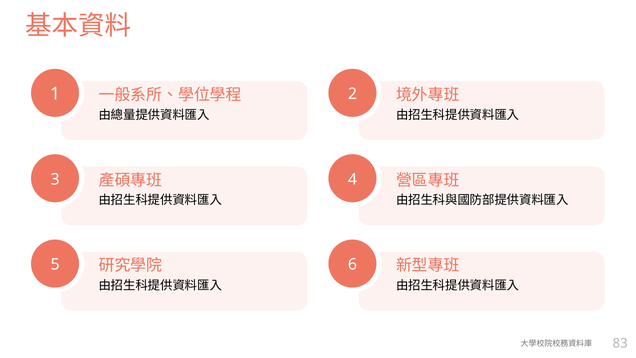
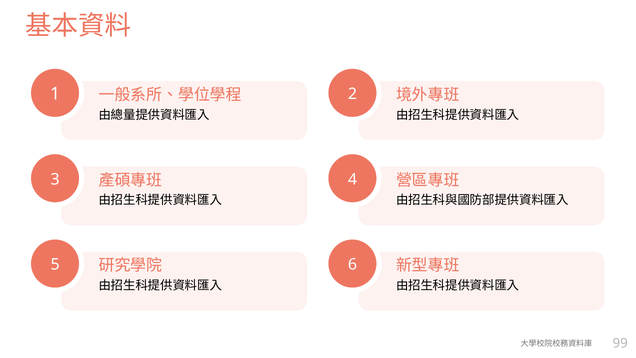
83: 83 -> 99 (620, 343)
